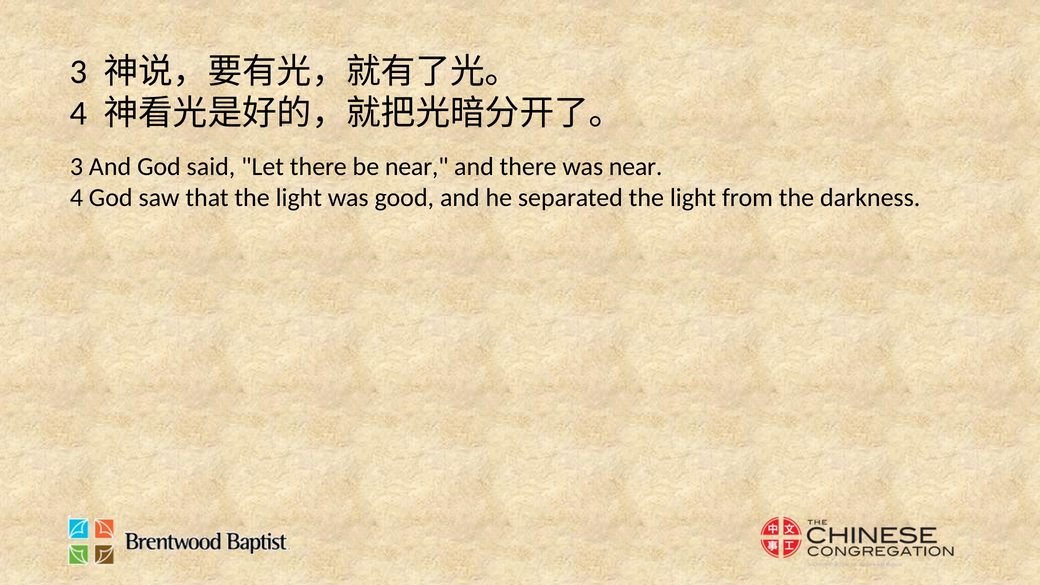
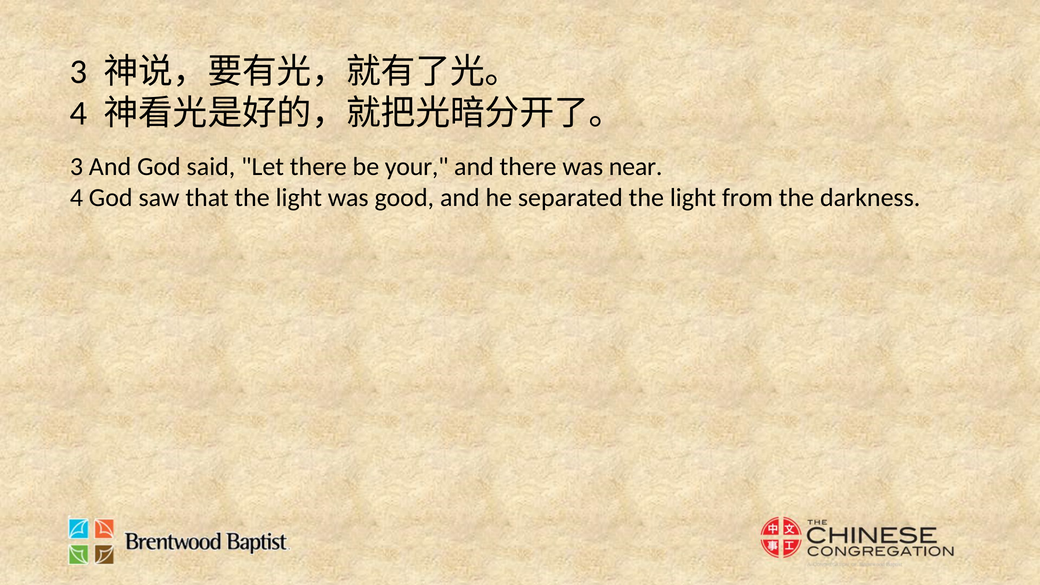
be near: near -> your (417, 166)
